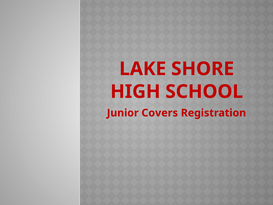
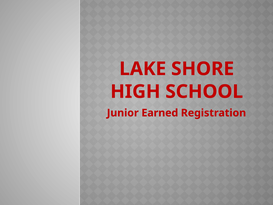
Covers: Covers -> Earned (160, 113)
